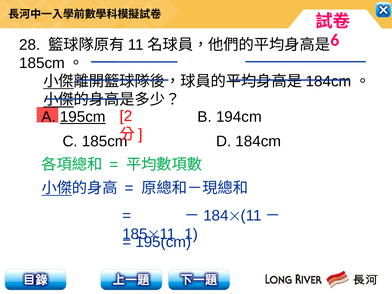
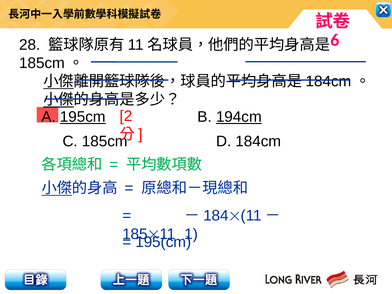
194cm underline: none -> present (239, 117)
